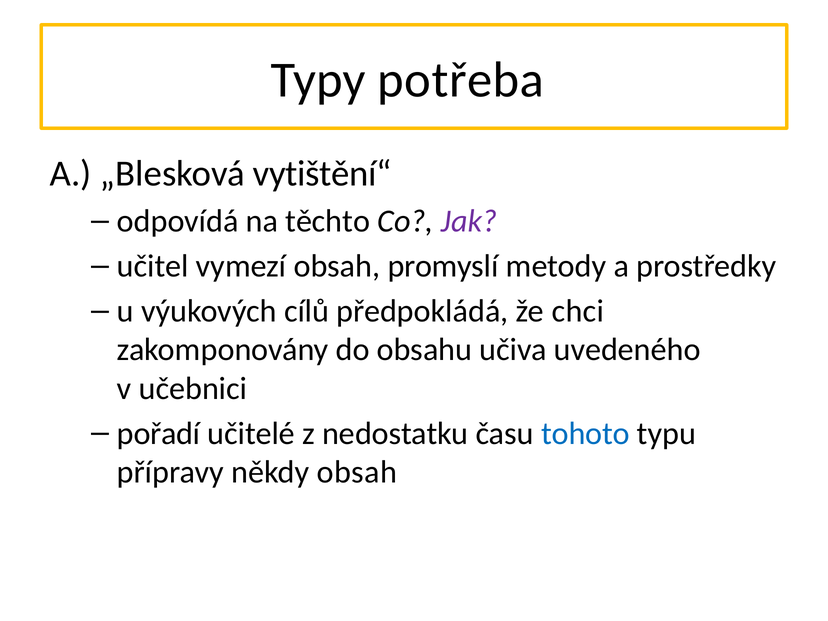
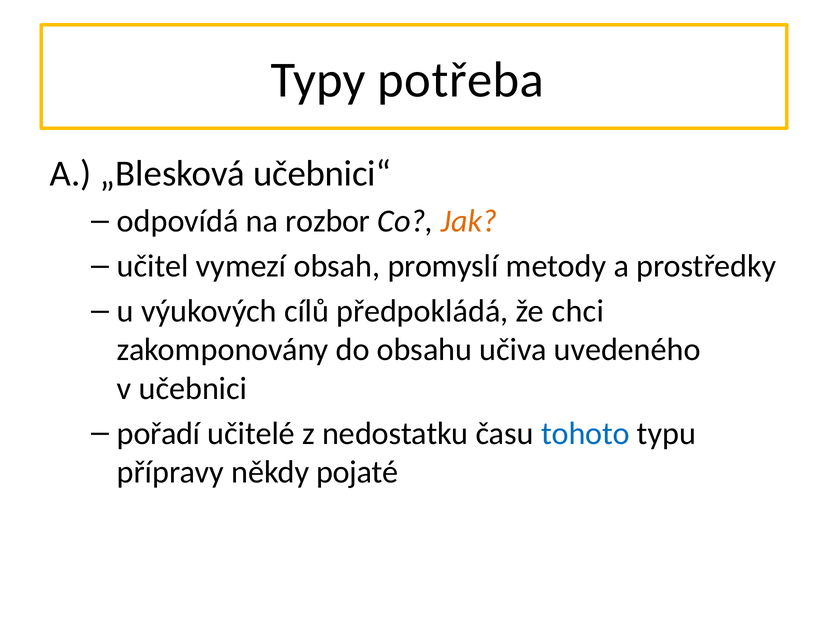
vytištění“: vytištění“ -> učebnici“ (322, 174)
těchto: těchto -> rozbor (328, 221)
Jak colour: purple -> orange (469, 221)
někdy obsah: obsah -> pojaté (357, 472)
